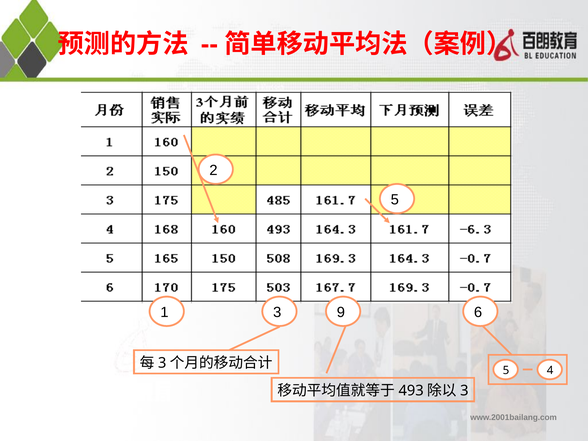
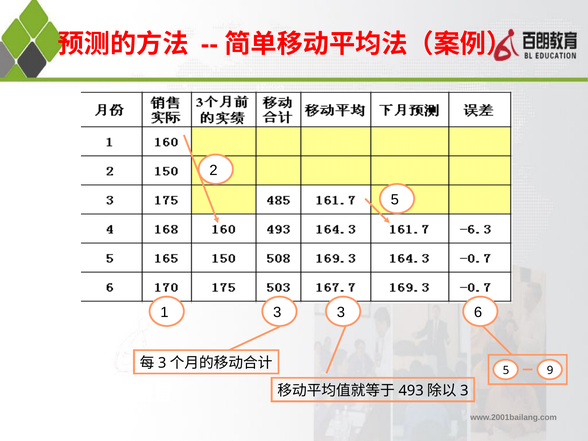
3 9: 9 -> 3 (341, 312)
4: 4 -> 9 (550, 370)
